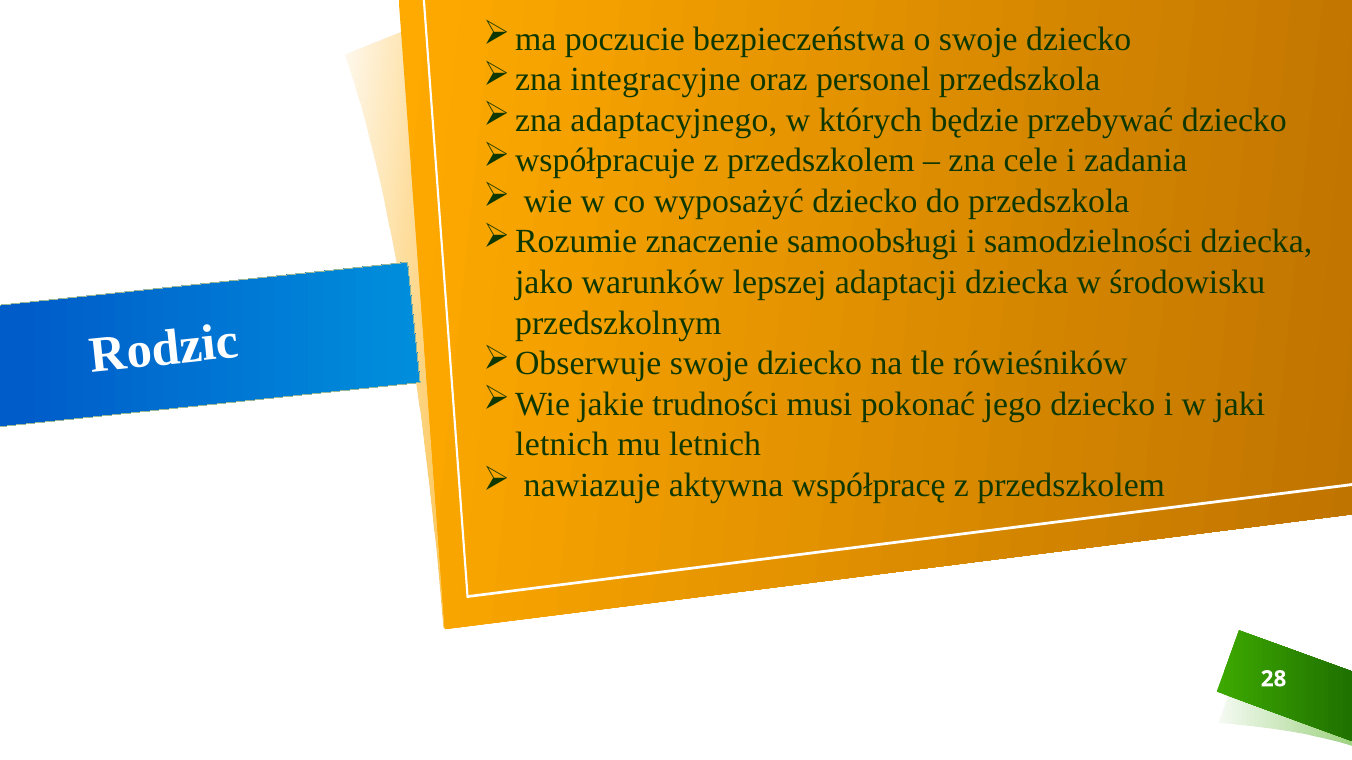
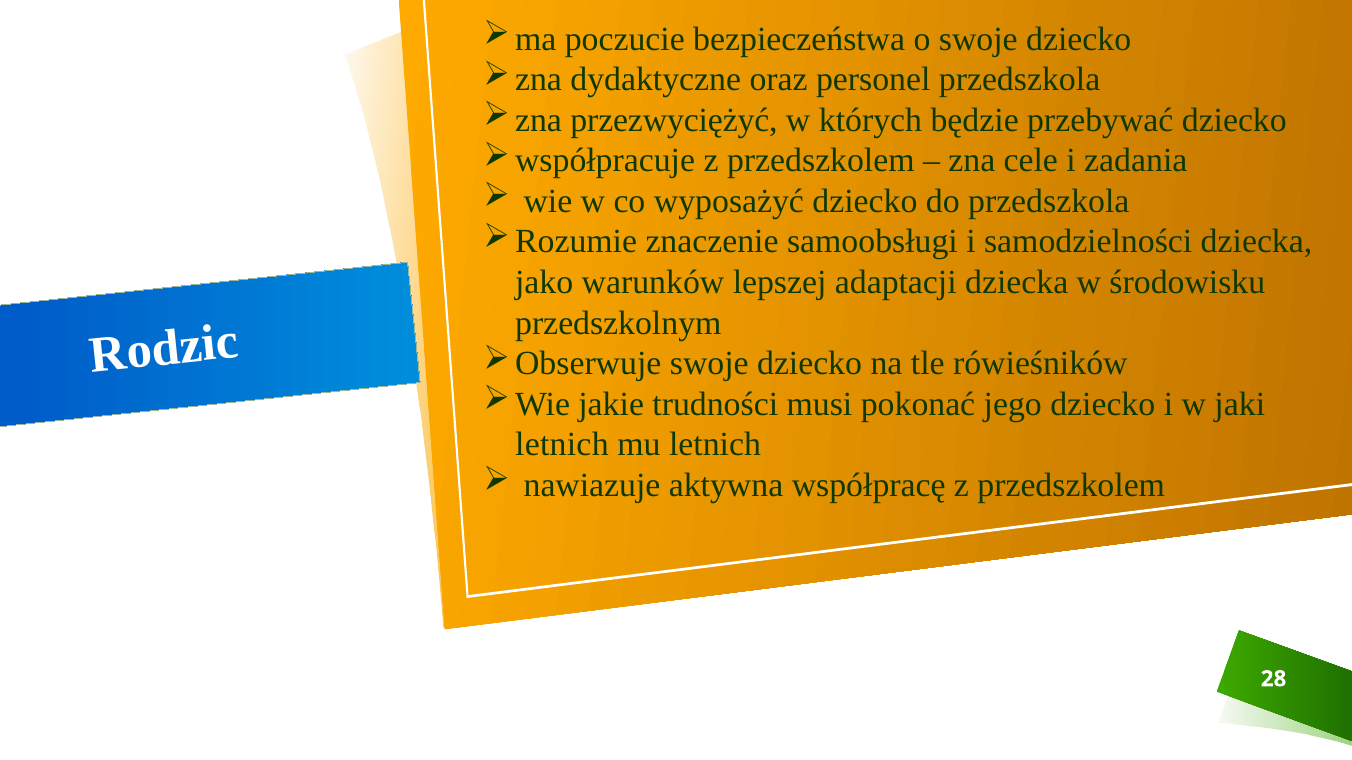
integracyjne: integracyjne -> dydaktyczne (656, 80)
adaptacyjnego: adaptacyjnego -> przezwyciężyć (674, 120)
